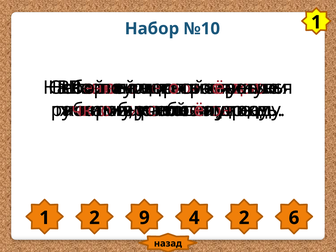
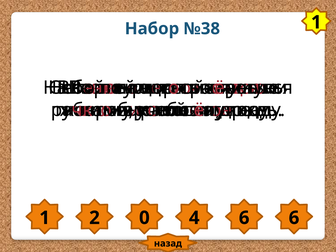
№10: №10 -> №38 (202, 29)
9: 9 -> 0 (144, 218)
4 2: 2 -> 6 (244, 218)
